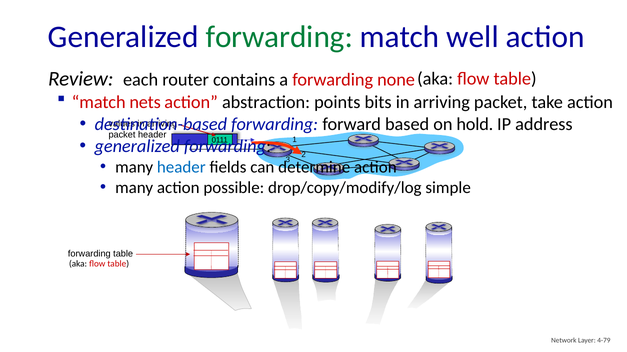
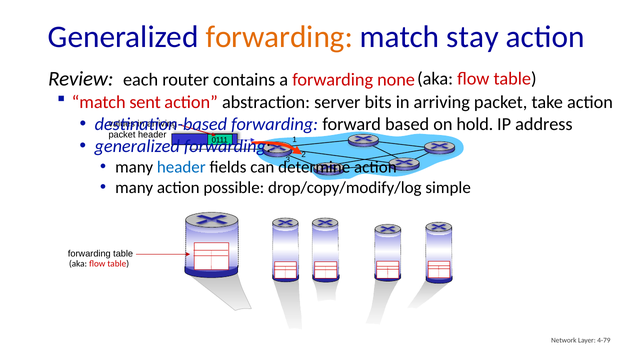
forwarding colour: green -> orange (279, 37)
well: well -> stay (473, 37)
nets: nets -> sent (145, 102)
points: points -> server (337, 102)
